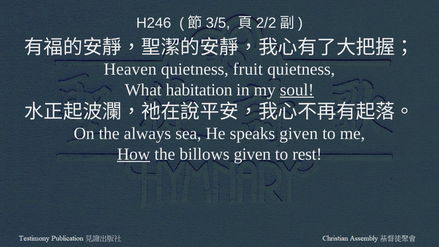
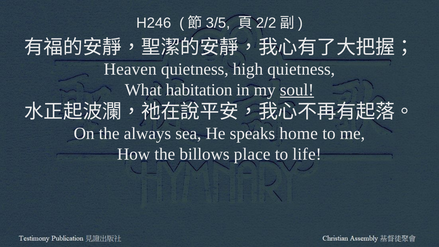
fruit: fruit -> high (248, 69)
speaks given: given -> home (299, 134)
How underline: present -> none (134, 154)
billows given: given -> place (252, 154)
rest: rest -> life (307, 154)
